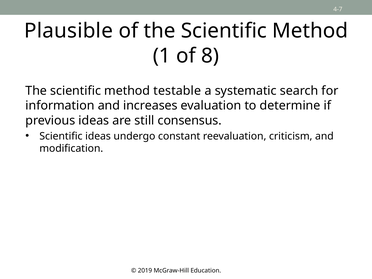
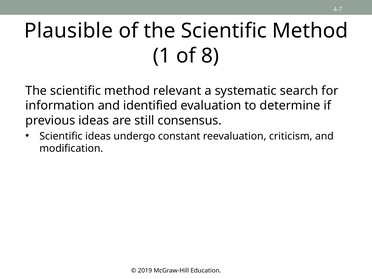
testable: testable -> relevant (177, 91)
increases: increases -> identified (150, 106)
